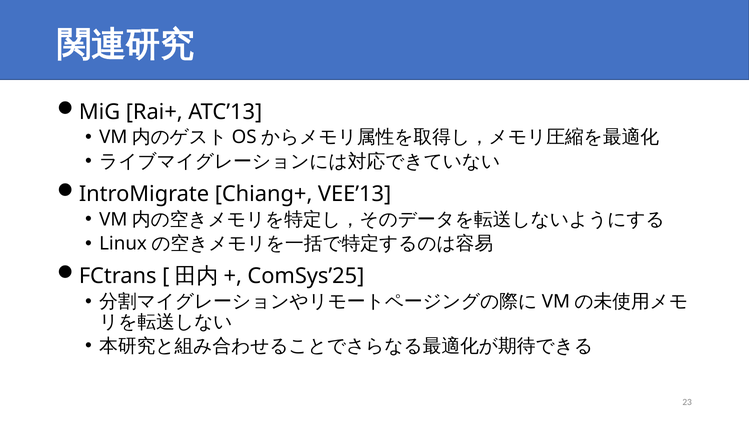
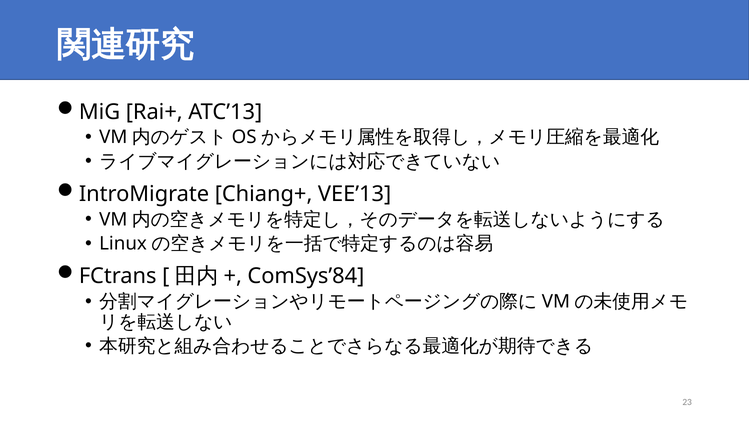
ComSys’25: ComSys’25 -> ComSys’84 (306, 276)
